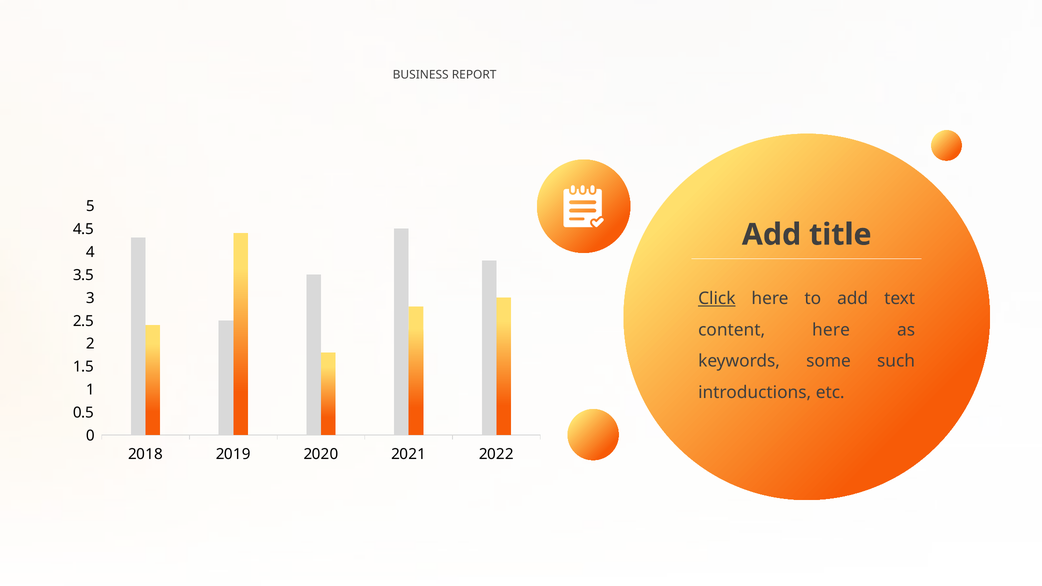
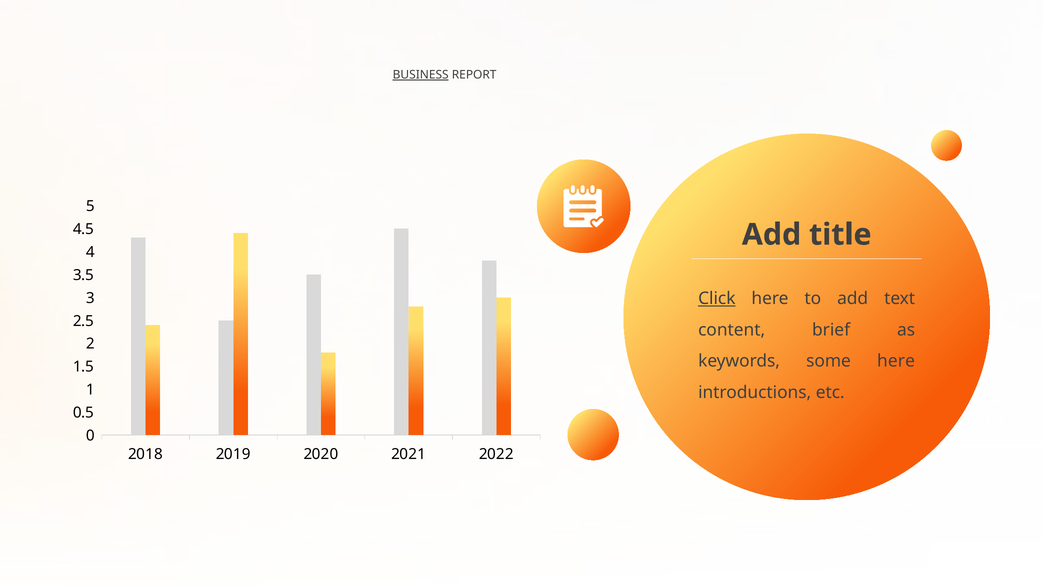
BUSINESS underline: none -> present (421, 75)
content here: here -> brief (831, 330)
some such: such -> here (896, 361)
